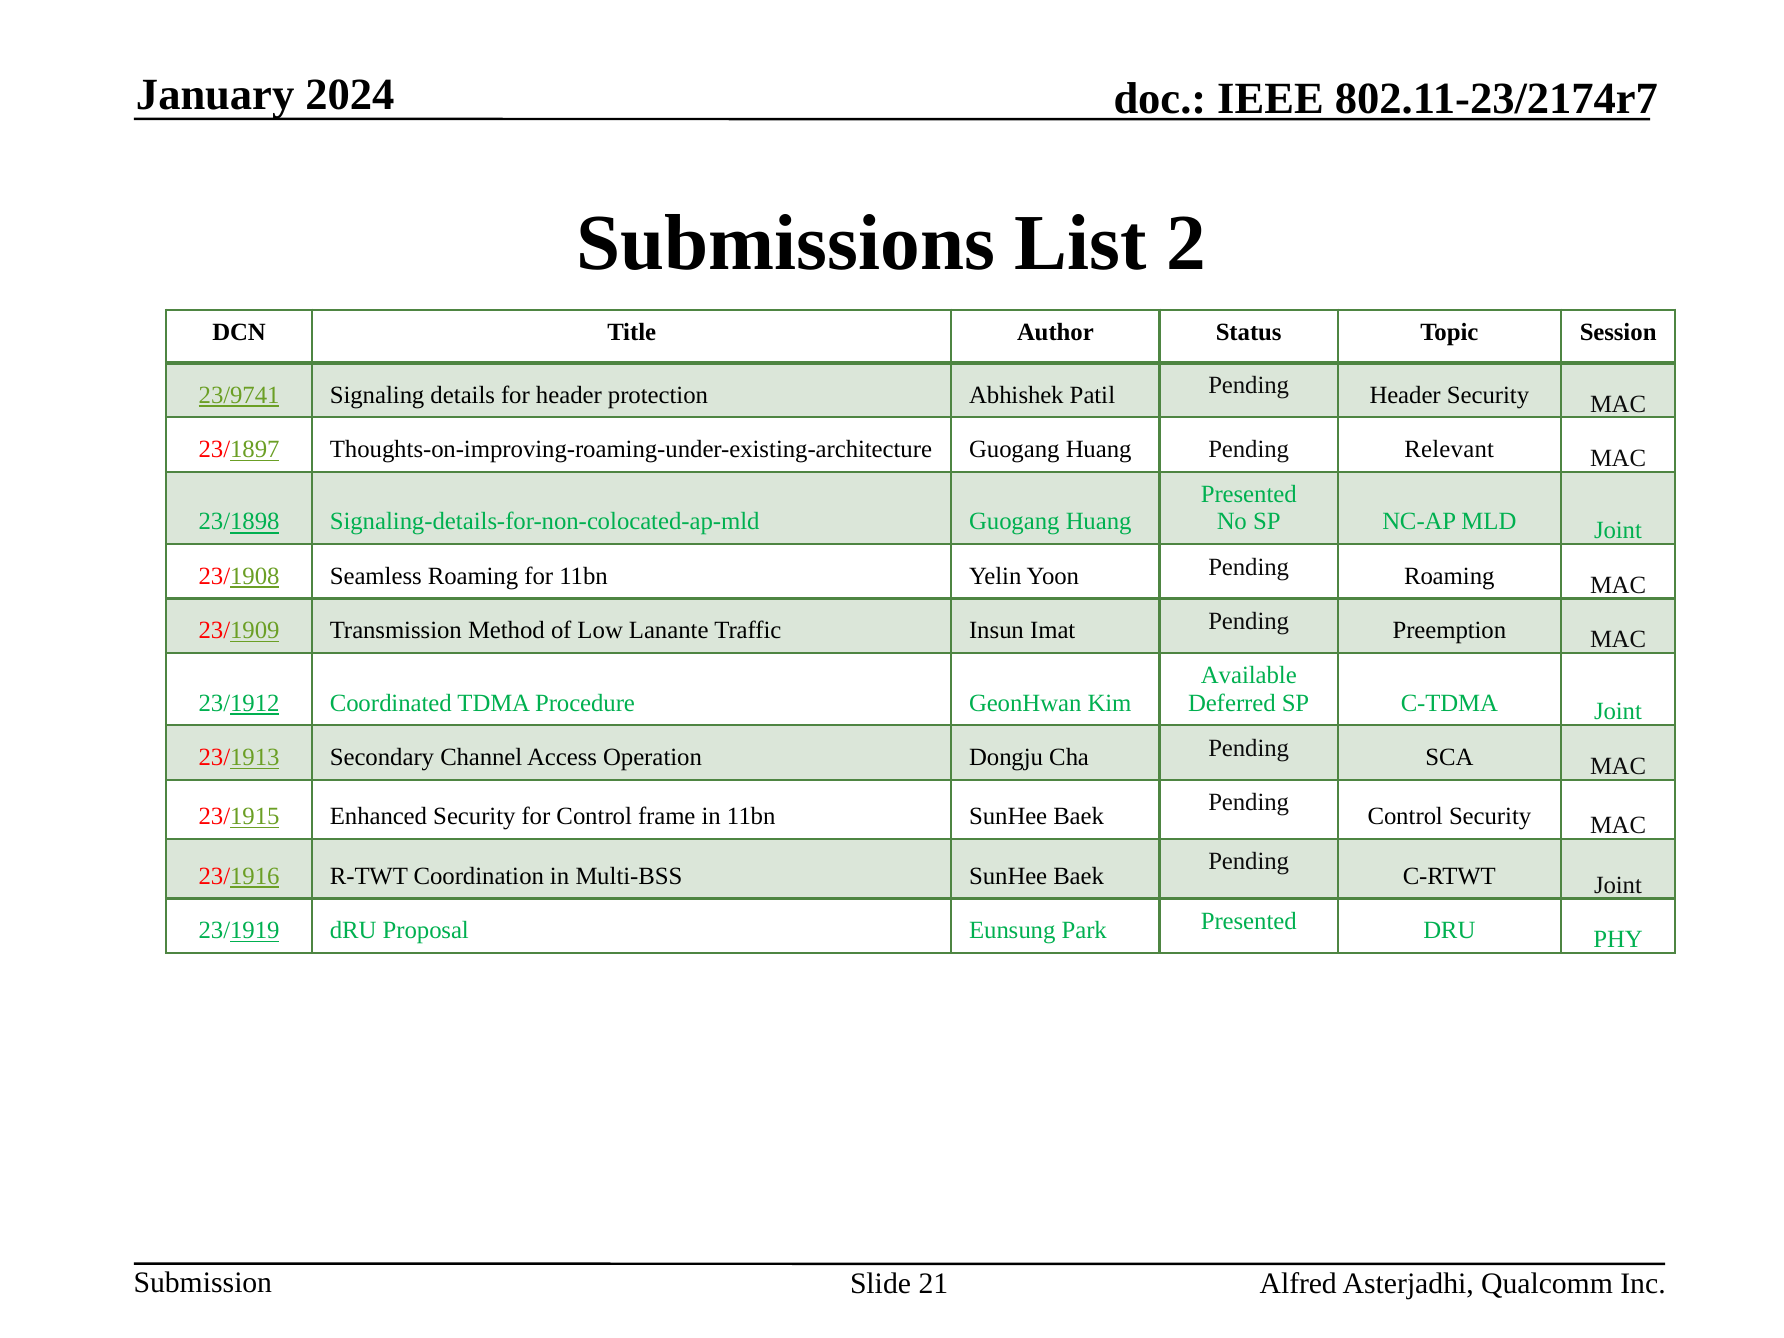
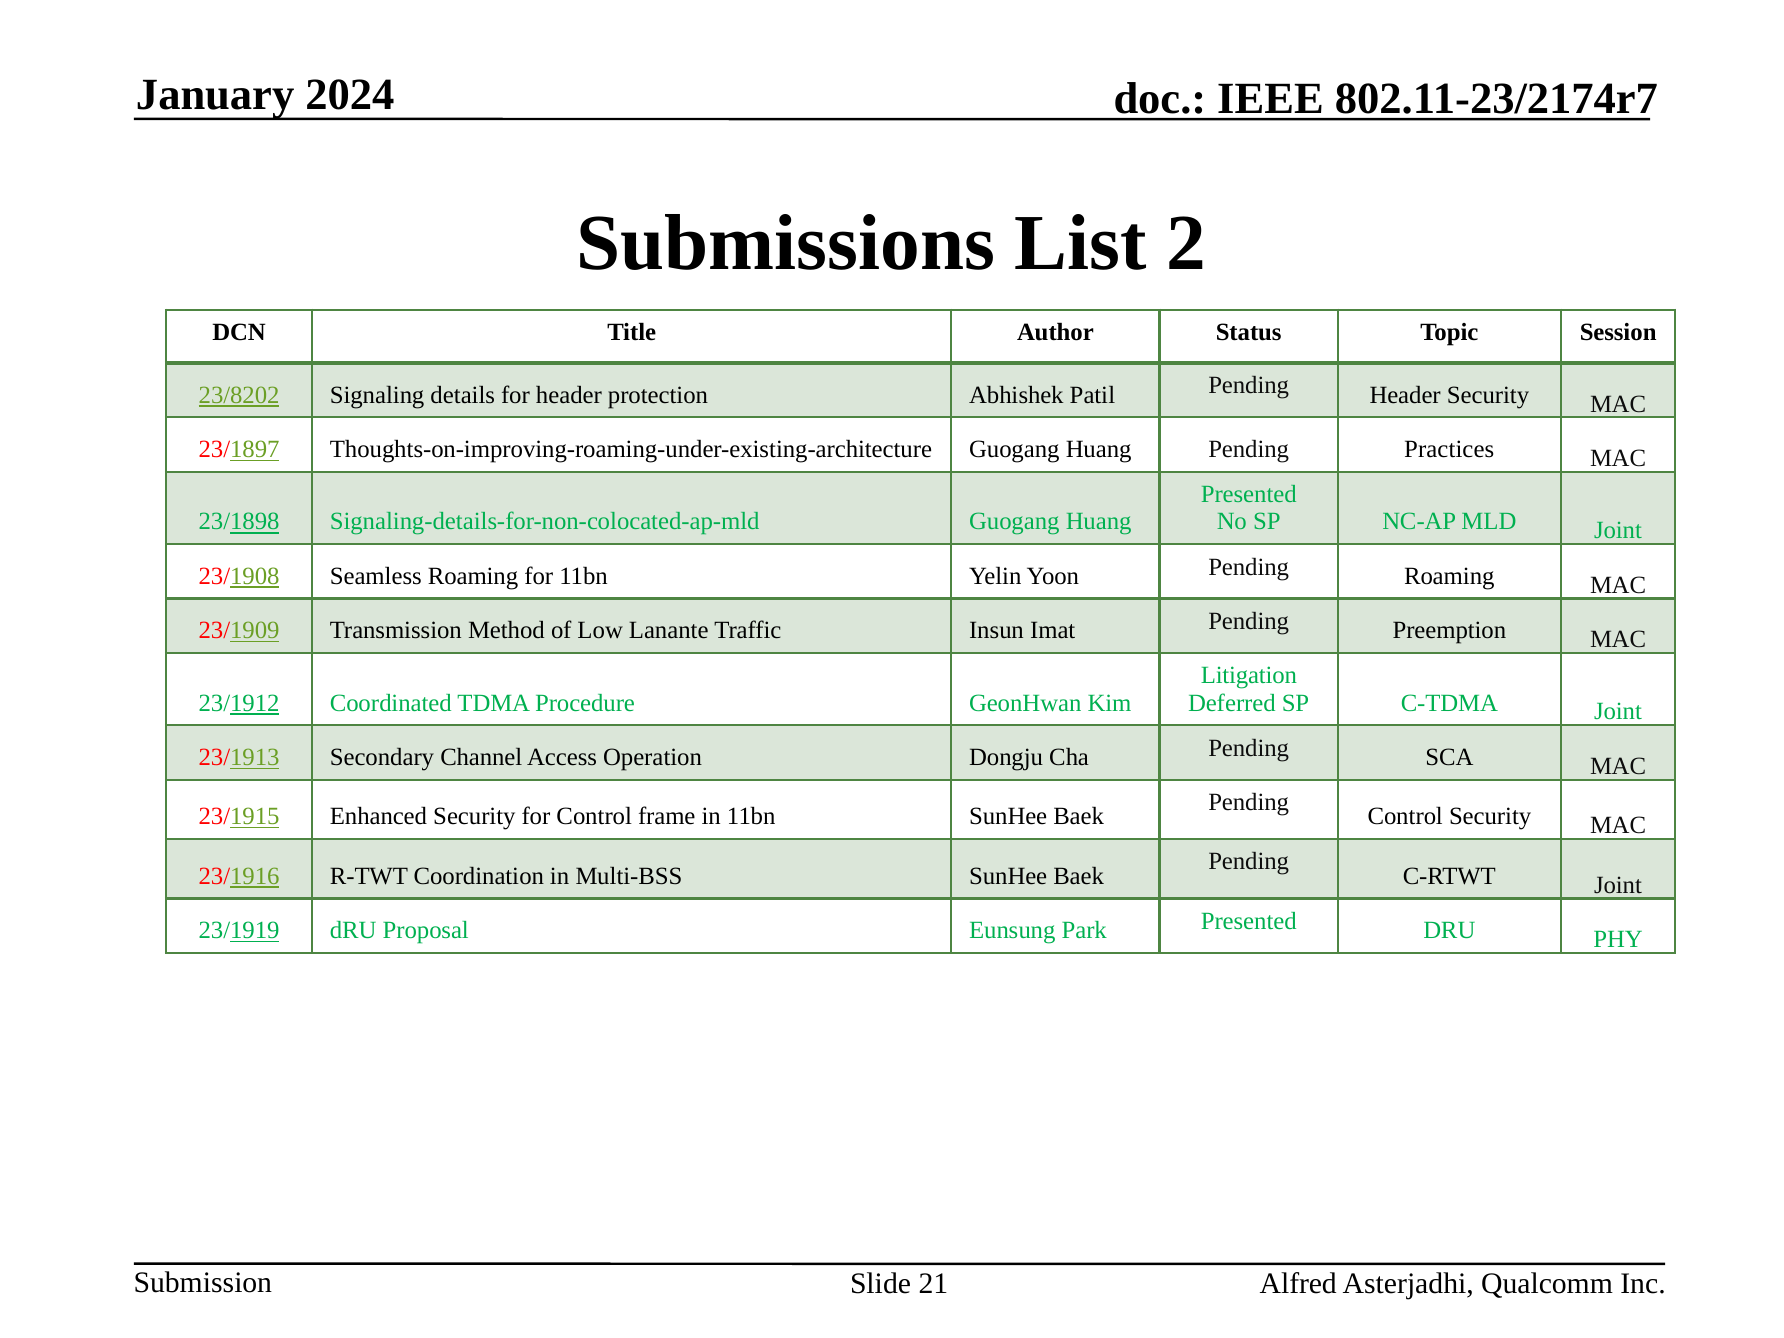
23/9741: 23/9741 -> 23/8202 (239, 395)
Relevant: Relevant -> Practices (1449, 449)
Available: Available -> Litigation (1249, 675)
